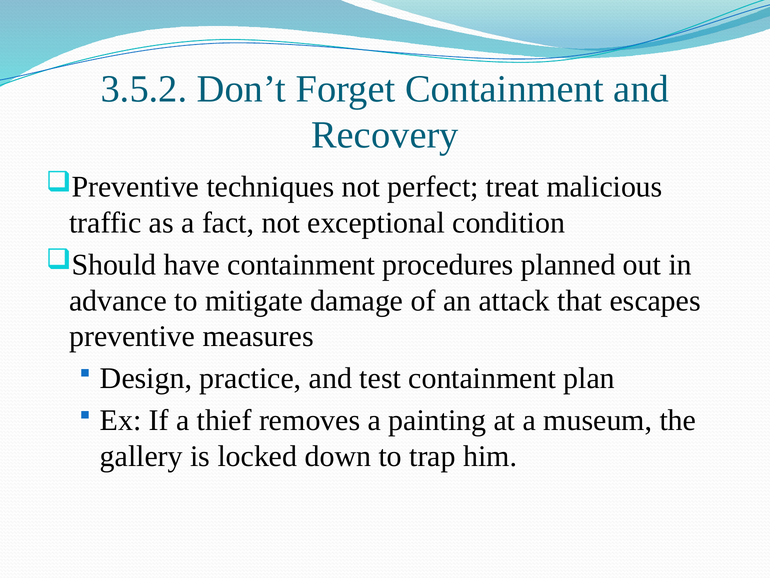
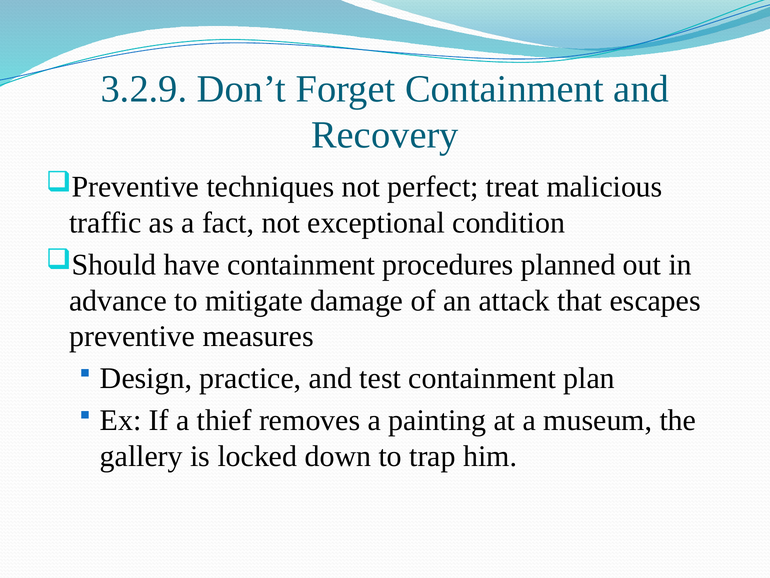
3.5.2: 3.5.2 -> 3.2.9 (144, 89)
